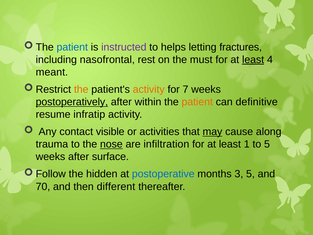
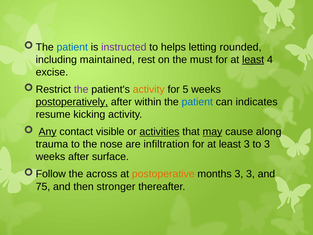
fractures: fractures -> rounded (241, 47)
nasofrontal: nasofrontal -> maintained (107, 60)
meant: meant -> excise (52, 72)
the colour: orange -> purple (81, 89)
7: 7 -> 5 (185, 89)
patient colour: orange -> blue (197, 102)
definitive: definitive -> indicates (257, 102)
infratip: infratip -> kicking (89, 114)
Any underline: none -> present (48, 132)
activities underline: none -> present (159, 132)
nose underline: present -> none (111, 144)
least 1: 1 -> 3 (247, 144)
to 5: 5 -> 3 (267, 144)
hidden: hidden -> across (102, 174)
postoperative colour: blue -> orange (163, 174)
3 5: 5 -> 3 (250, 174)
70: 70 -> 75 (43, 186)
different: different -> stronger (116, 186)
